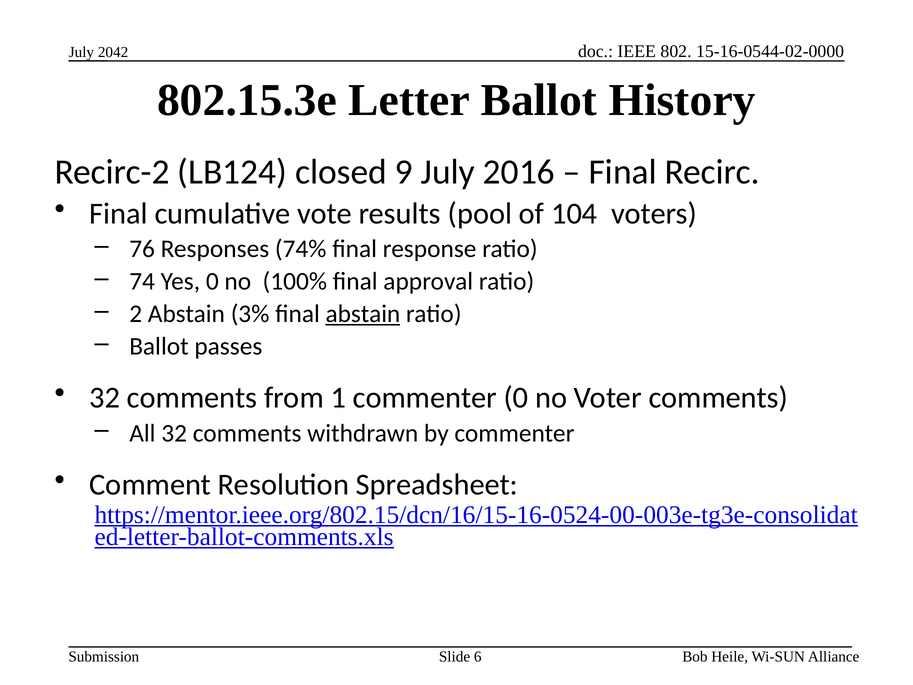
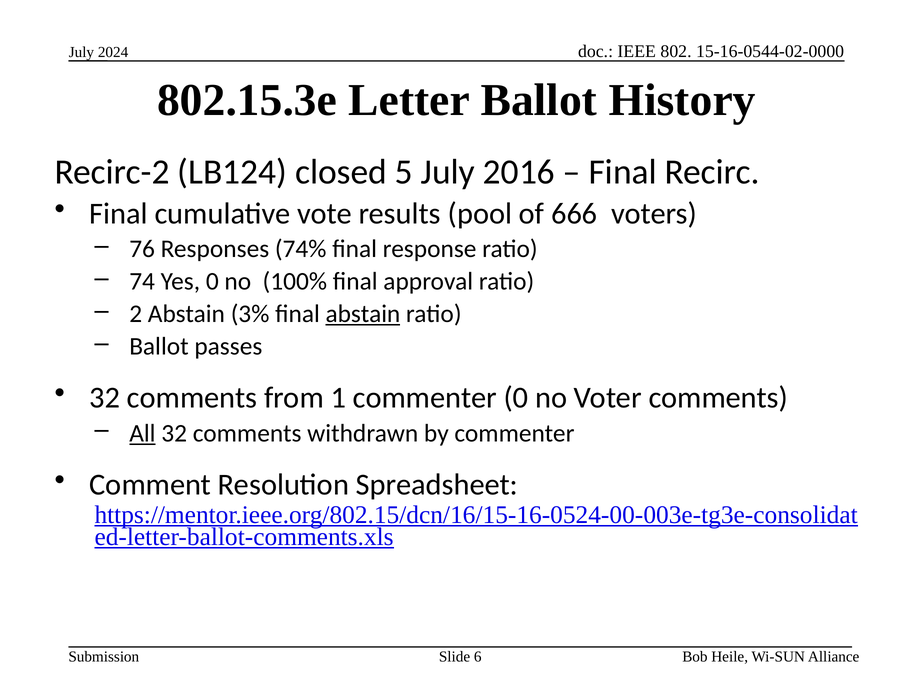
2042: 2042 -> 2024 (113, 52)
9: 9 -> 5 (404, 172)
104: 104 -> 666 (574, 214)
All underline: none -> present (142, 433)
